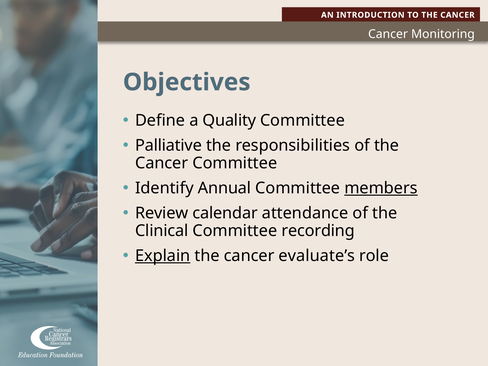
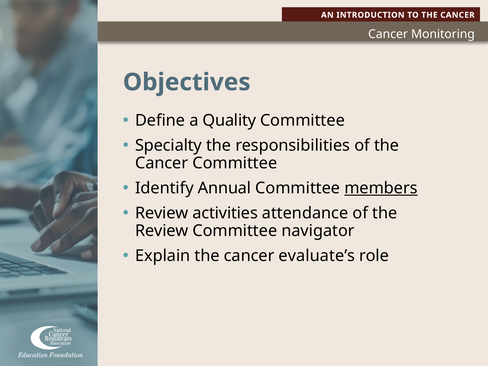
Palliative: Palliative -> Specialty (168, 146)
calendar: calendar -> activities (225, 213)
Clinical: Clinical -> Review (162, 231)
recording: recording -> navigator (318, 231)
Explain underline: present -> none (163, 256)
